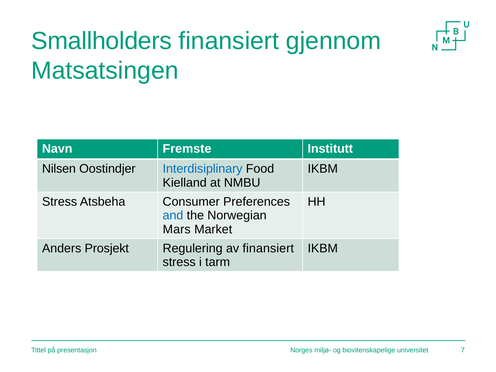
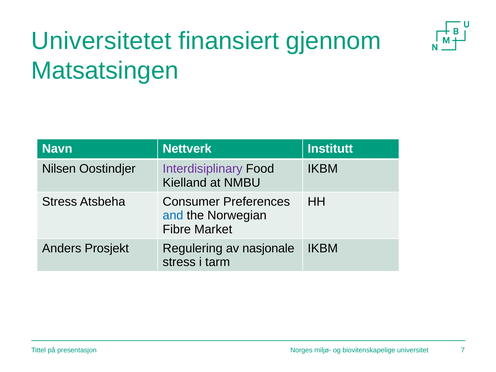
Smallholders: Smallholders -> Universitetet (101, 41)
Fremste: Fremste -> Nettverk (187, 149)
Interdisiplinary colour: blue -> purple (203, 169)
Mars: Mars -> Fibre (177, 229)
av finansiert: finansiert -> nasjonale (268, 248)
